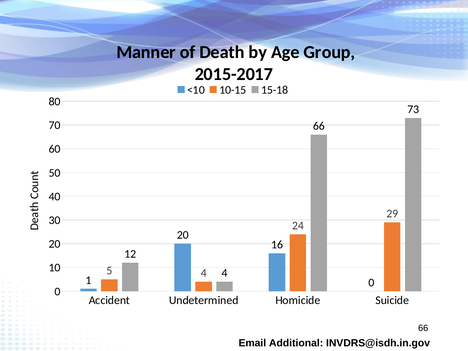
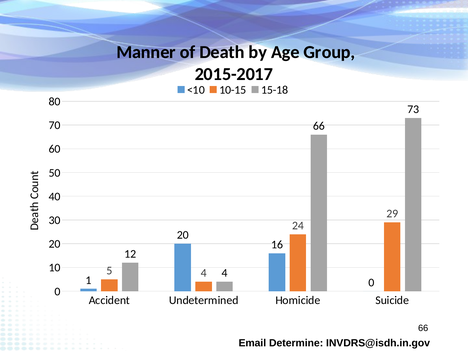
Additional: Additional -> Determine (296, 343)
